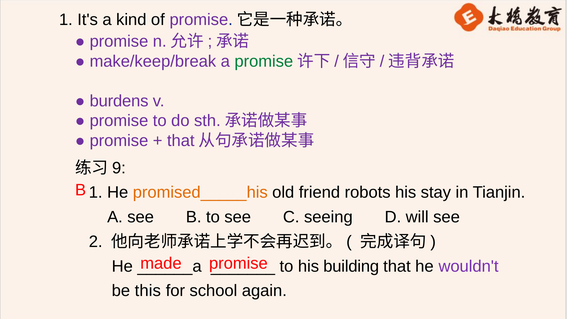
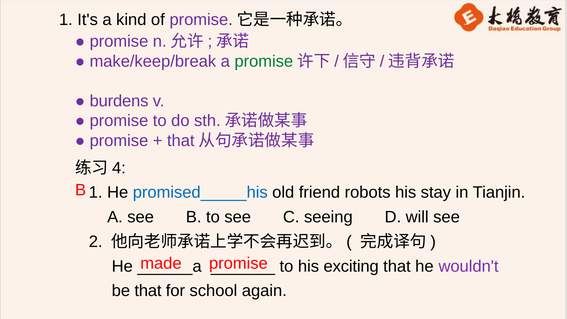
9: 9 -> 4 (119, 168)
promised_____his colour: orange -> blue (200, 192)
building: building -> exciting (351, 266)
be this: this -> that (148, 291)
